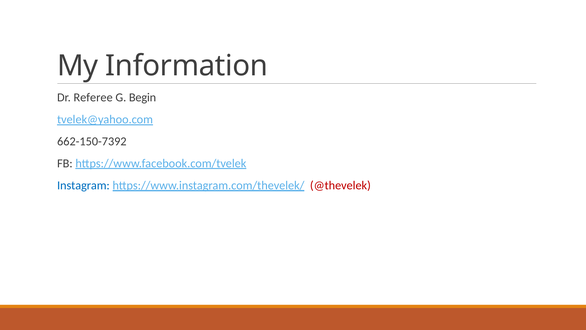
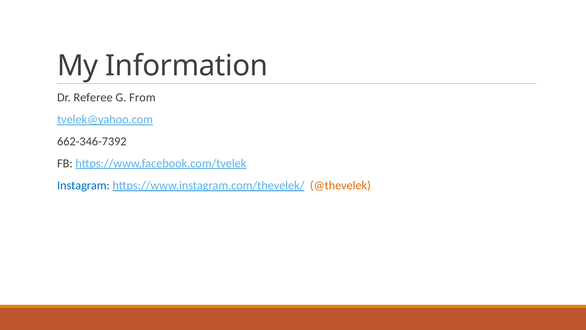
Begin: Begin -> From (142, 97)
662-150-7392: 662-150-7392 -> 662-346-7392 (92, 141)
@thevelek colour: red -> orange (340, 185)
